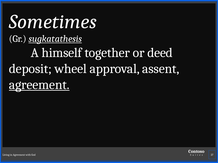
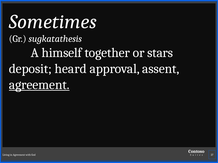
sugkatathesis underline: present -> none (55, 39)
deed: deed -> stars (160, 53)
wheel: wheel -> heard (71, 69)
